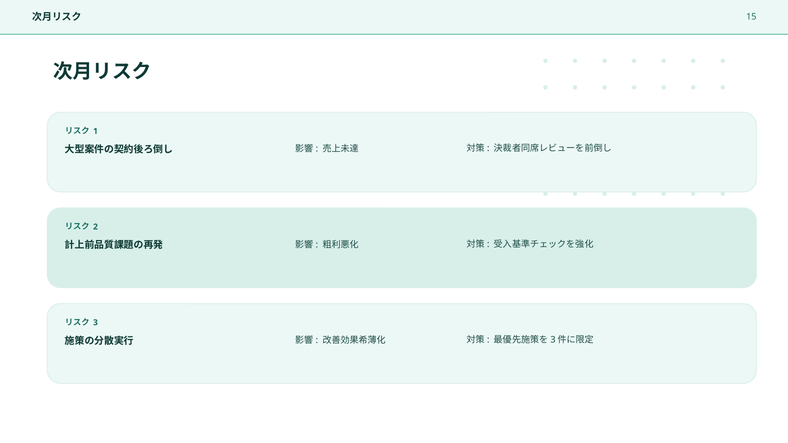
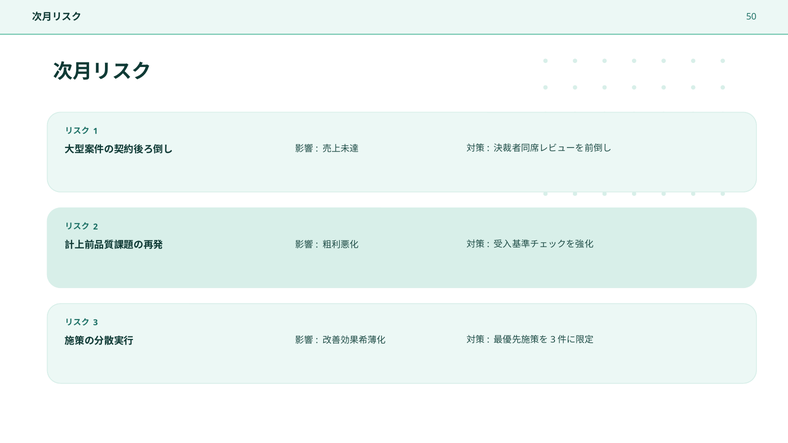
15: 15 -> 50 (751, 17)
